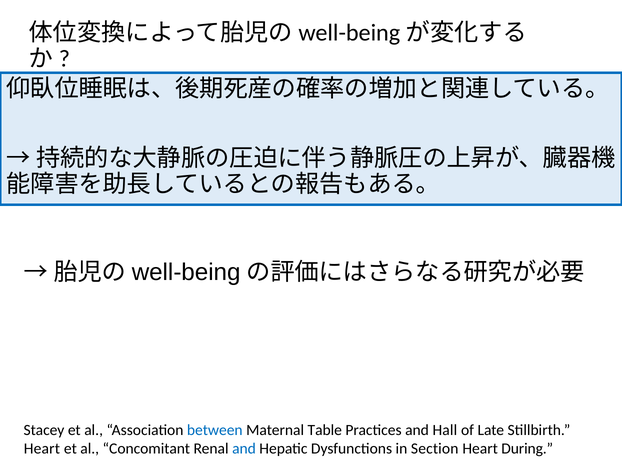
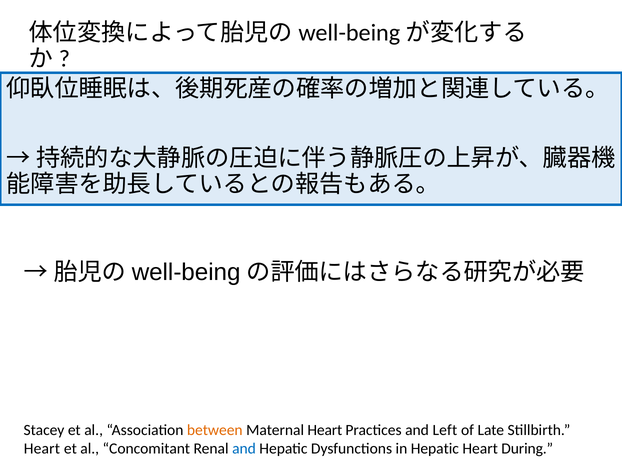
between colour: blue -> orange (215, 430)
Maternal Table: Table -> Heart (325, 430)
Hall: Hall -> Left (445, 430)
in Section: Section -> Hepatic (435, 449)
